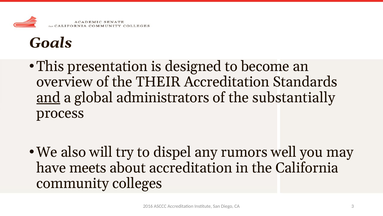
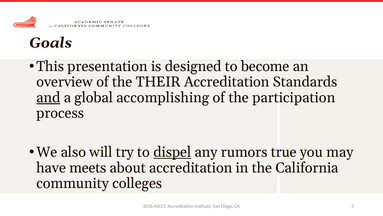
administrators: administrators -> accomplishing (163, 97)
substantially: substantially -> participation (294, 97)
dispel underline: none -> present (172, 152)
well: well -> true (284, 152)
